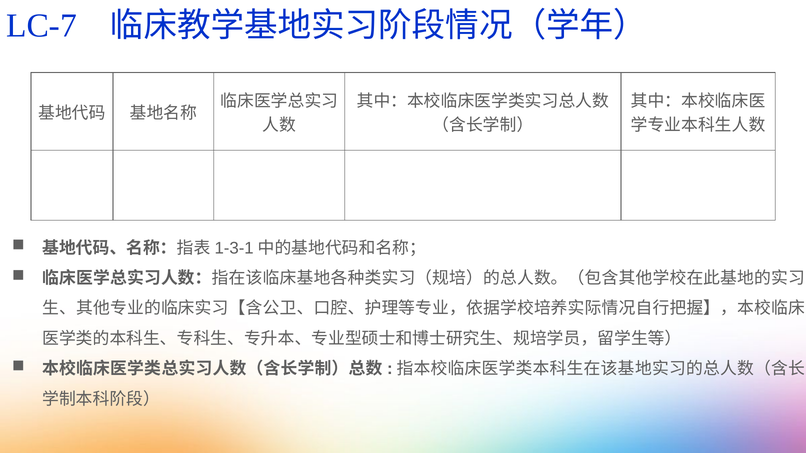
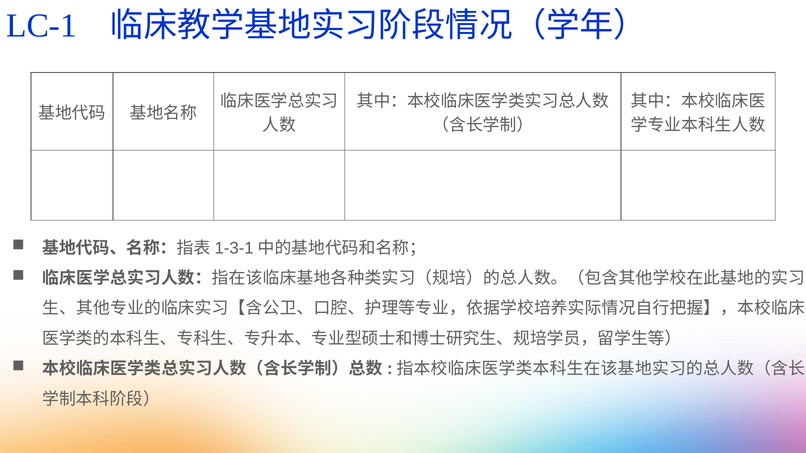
LC-7: LC-7 -> LC-1 (41, 26)
